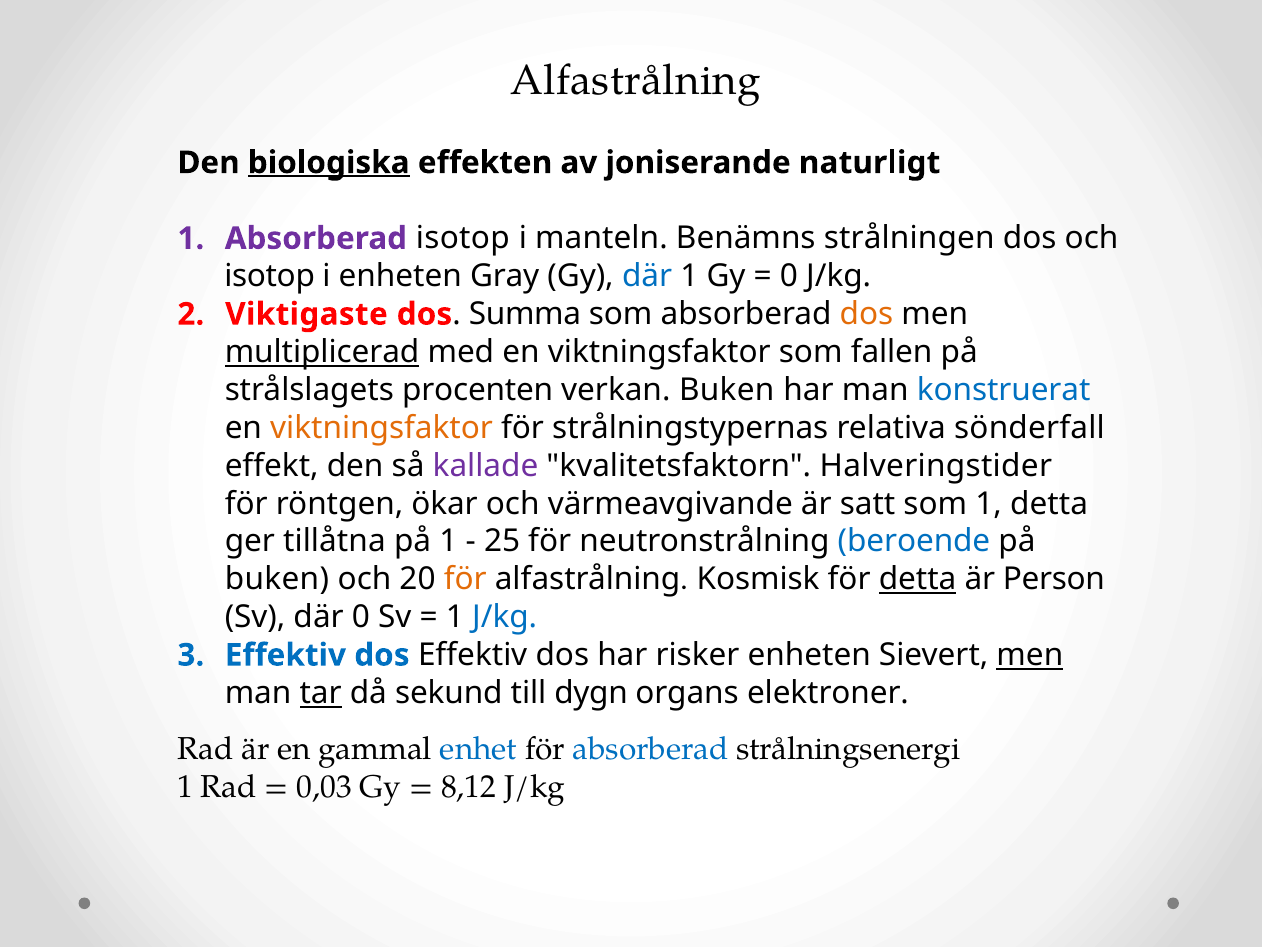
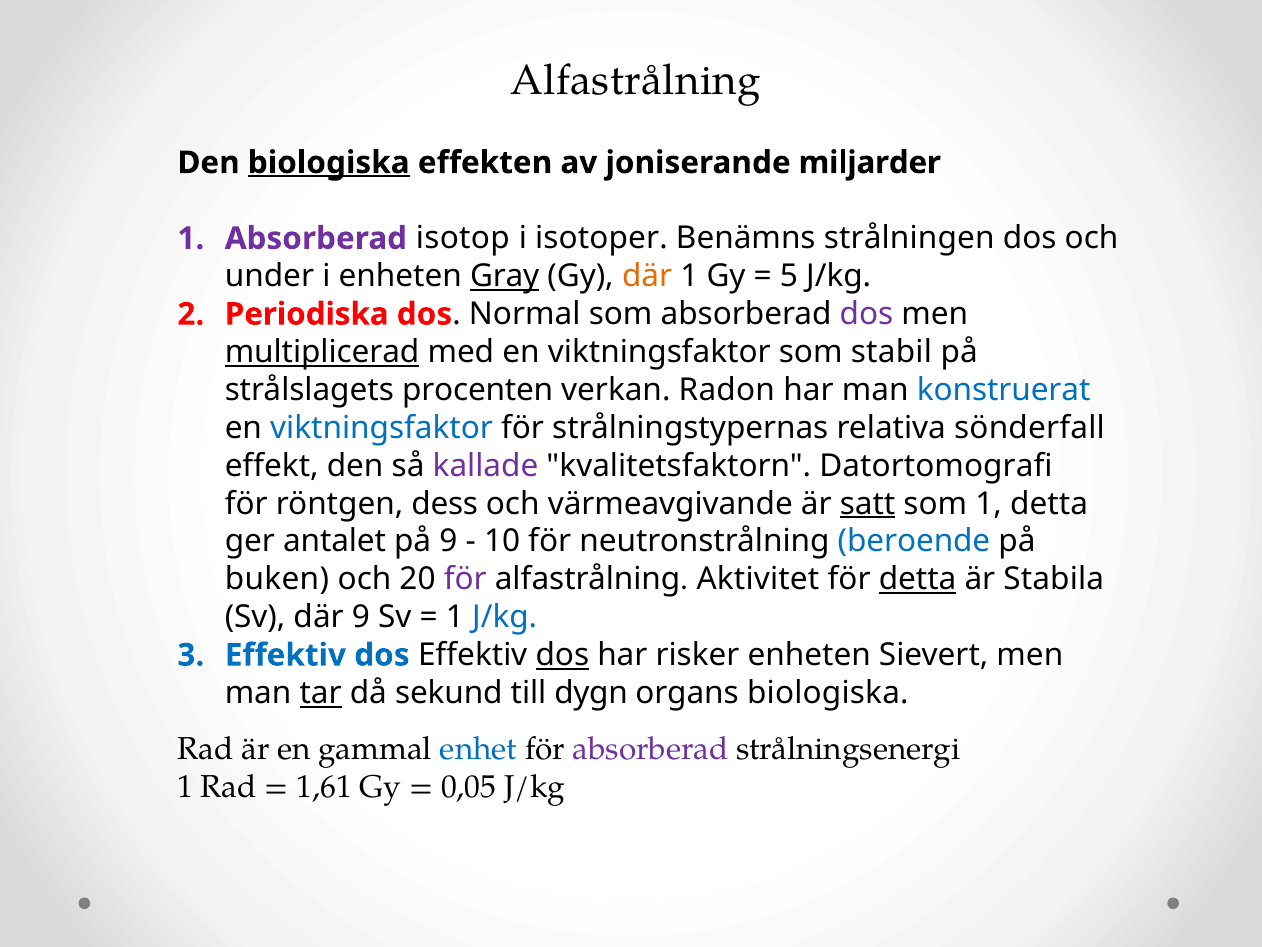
naturligt: naturligt -> miljarder (870, 163)
manteln: manteln -> isotoper (601, 238)
isotop: isotop -> under (269, 276)
Gray underline: none -> present (505, 276)
där colour: blue -> orange (647, 276)
0: 0 -> 5 (789, 276)
Viktigaste: Viktigaste -> Periodiska (307, 314)
Summa: Summa -> Normal (525, 314)
dos colour: orange -> purple (866, 314)
fallen: fallen -> stabil (891, 352)
verkan Buken: Buken -> Radon (727, 390)
viktningsfaktor colour: orange -> blue (382, 428)
Halveringstider: Halveringstider -> Datortomografi (936, 466)
ökar: ökar -> dess (445, 503)
satt underline: none -> present (868, 503)
tillåtna: tillåtna -> antalet (335, 541)
på 1: 1 -> 9 (448, 541)
25: 25 -> 10 (502, 541)
för colour: orange -> purple (465, 579)
Kosmisk: Kosmisk -> Aktivitet (758, 579)
Person: Person -> Stabila (1054, 579)
där 0: 0 -> 9 (361, 617)
dos underline: none -> present (562, 655)
men underline: present -> none (1030, 655)
organs elektroner: elektroner -> biologiska (828, 693)
absorberad colour: blue -> purple (651, 749)
0,03: 0,03 -> 1,61 (324, 787)
8,12: 8,12 -> 0,05 (469, 787)
